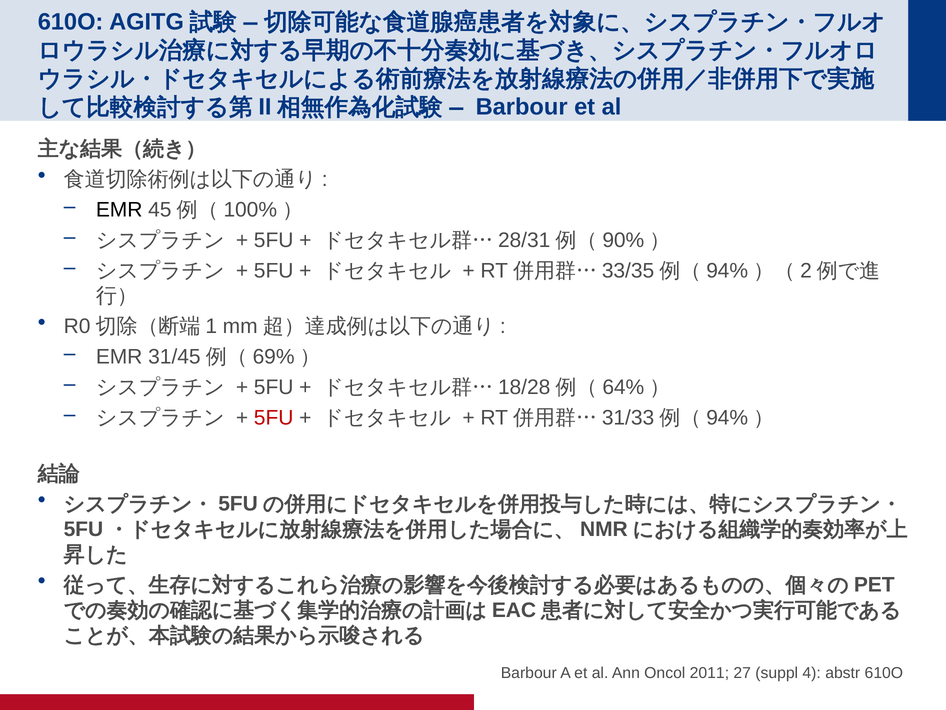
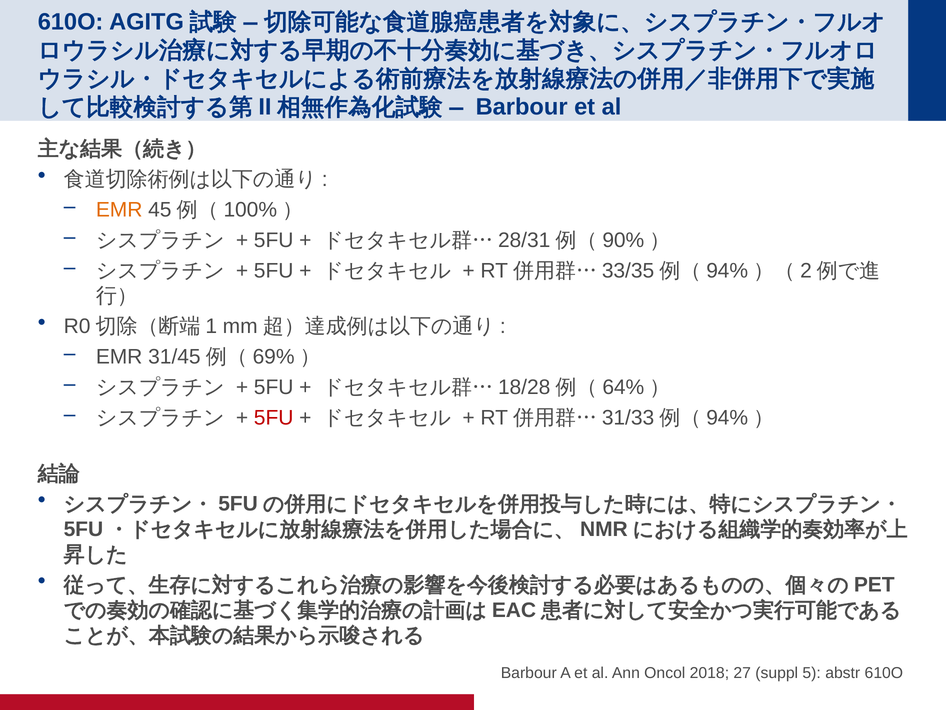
EMR colour: black -> orange (119, 209)
2011: 2011 -> 2018 (709, 673)
4: 4 -> 5 (812, 673)
